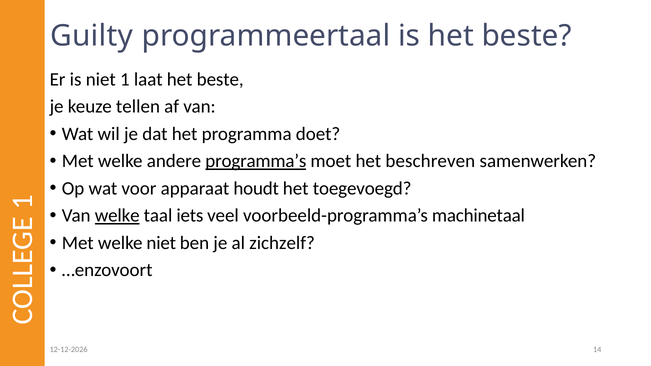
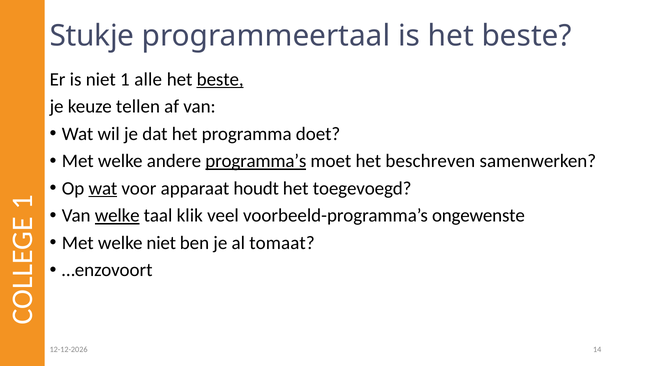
Guilty: Guilty -> Stukje (92, 36)
laat: laat -> alle (148, 79)
beste underline: none -> present (220, 79)
wat underline: none -> present (103, 188)
iets: iets -> klik (190, 216)
machinetaal: machinetaal -> ongewenste (478, 216)
zichzelf: zichzelf -> tomaat (282, 243)
